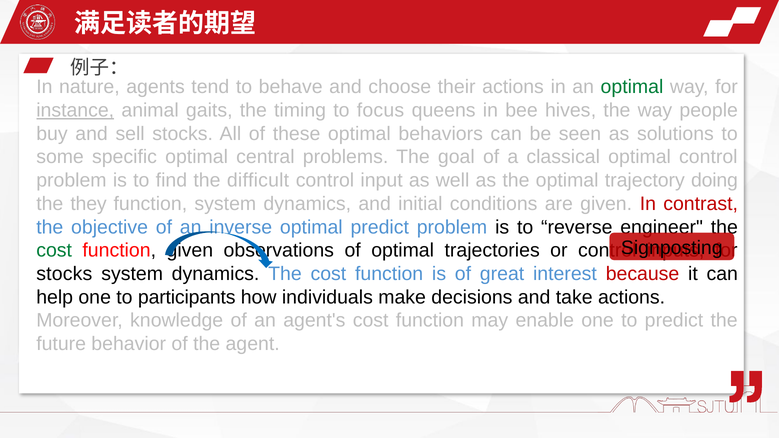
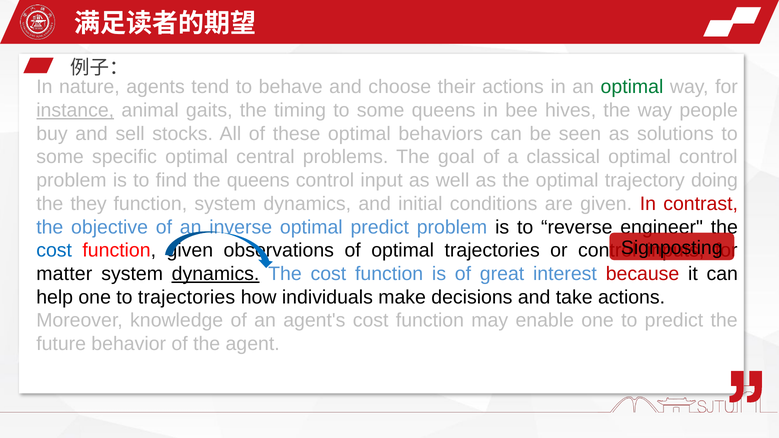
timing to focus: focus -> some (381, 110)
the difficult: difficult -> queens (258, 180)
cost colour: green -> blue (54, 251)
stocks: stocks -> matter (64, 274)
dynamics underline: none -> present (216, 274)
to participants: participants -> trajectories (187, 297)
